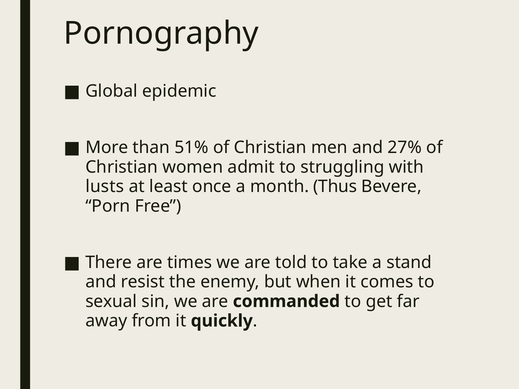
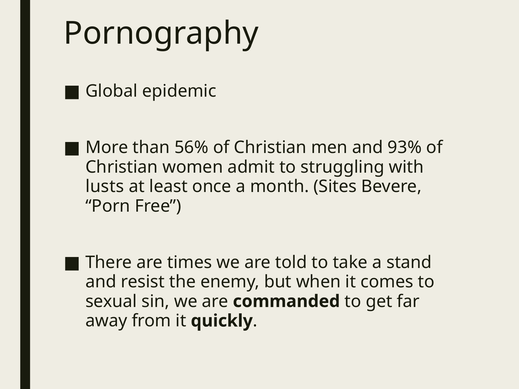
51%: 51% -> 56% (192, 148)
27%: 27% -> 93% (405, 148)
Thus: Thus -> Sites (335, 187)
